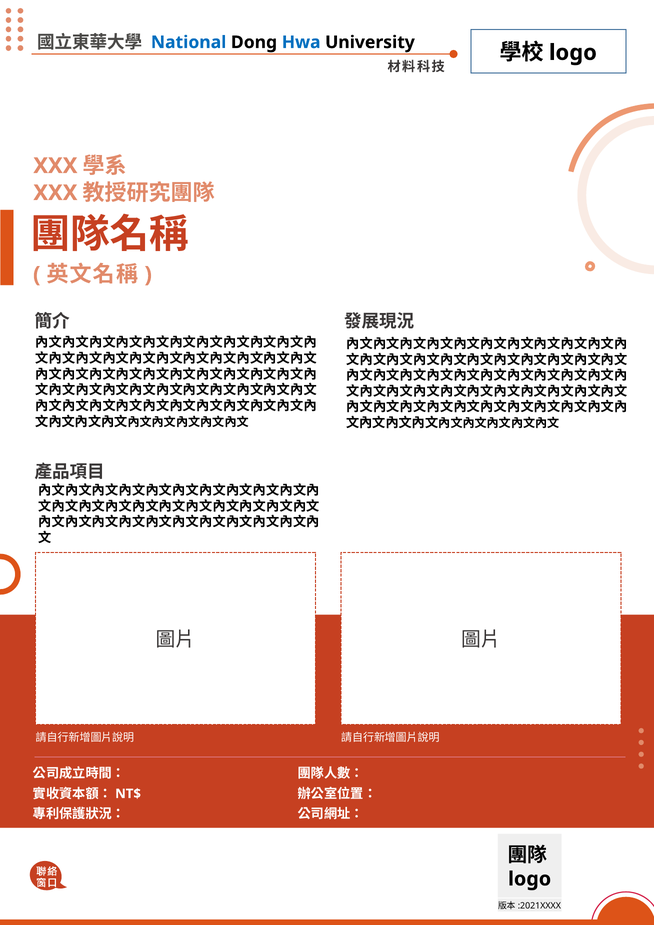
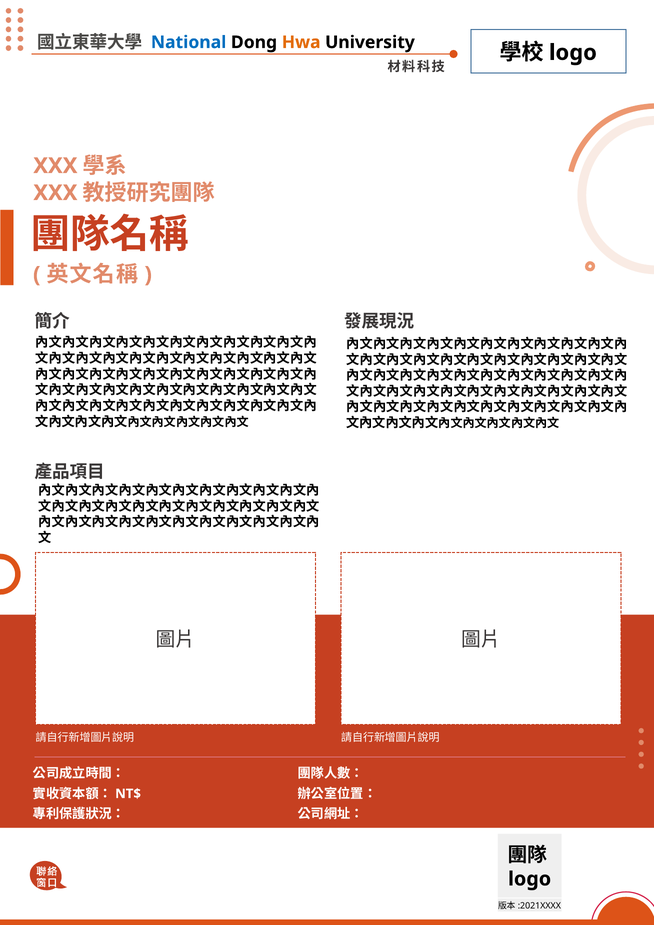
Hwa colour: blue -> orange (301, 42)
